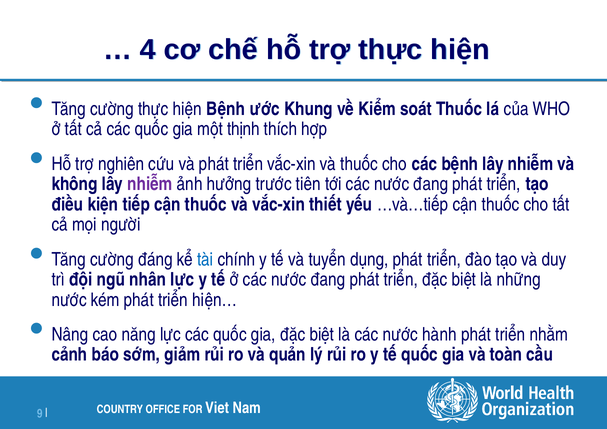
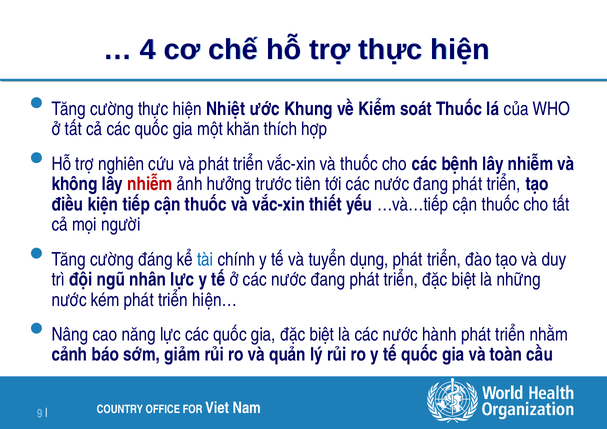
hiện Bệnh: Bệnh -> Nhiệt (226, 109)
thịnh: thịnh -> khăn (243, 129)
nhiễm colour: purple -> red (150, 184)
